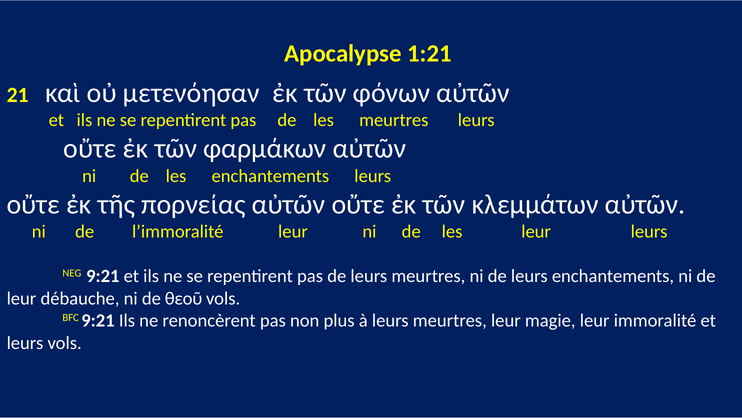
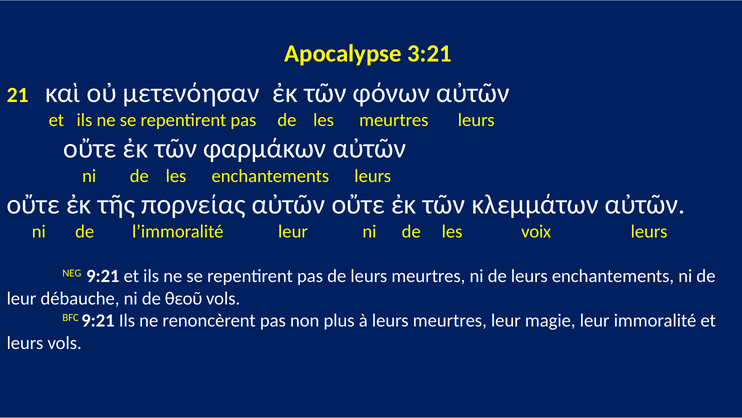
1:21: 1:21 -> 3:21 (430, 54)
les leur: leur -> voix (536, 232)
